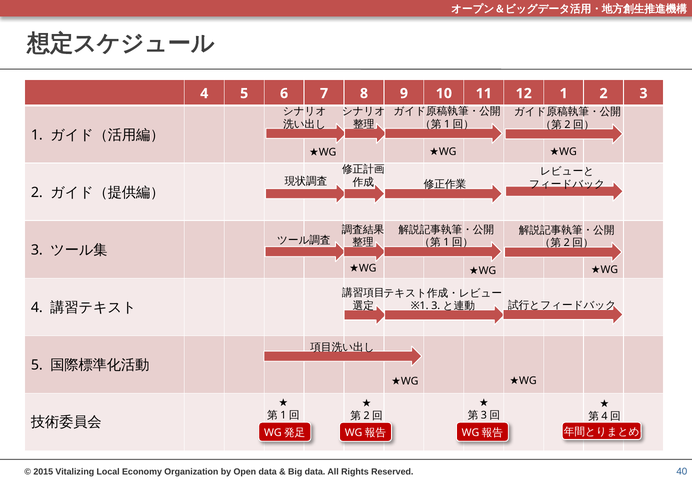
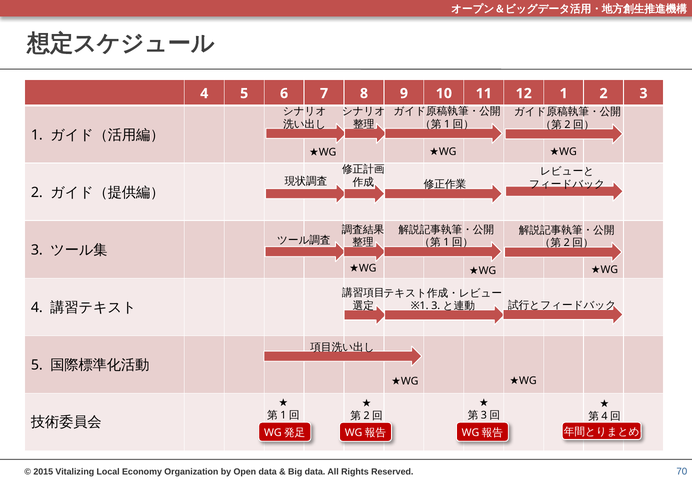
40: 40 -> 70 (682, 472)
